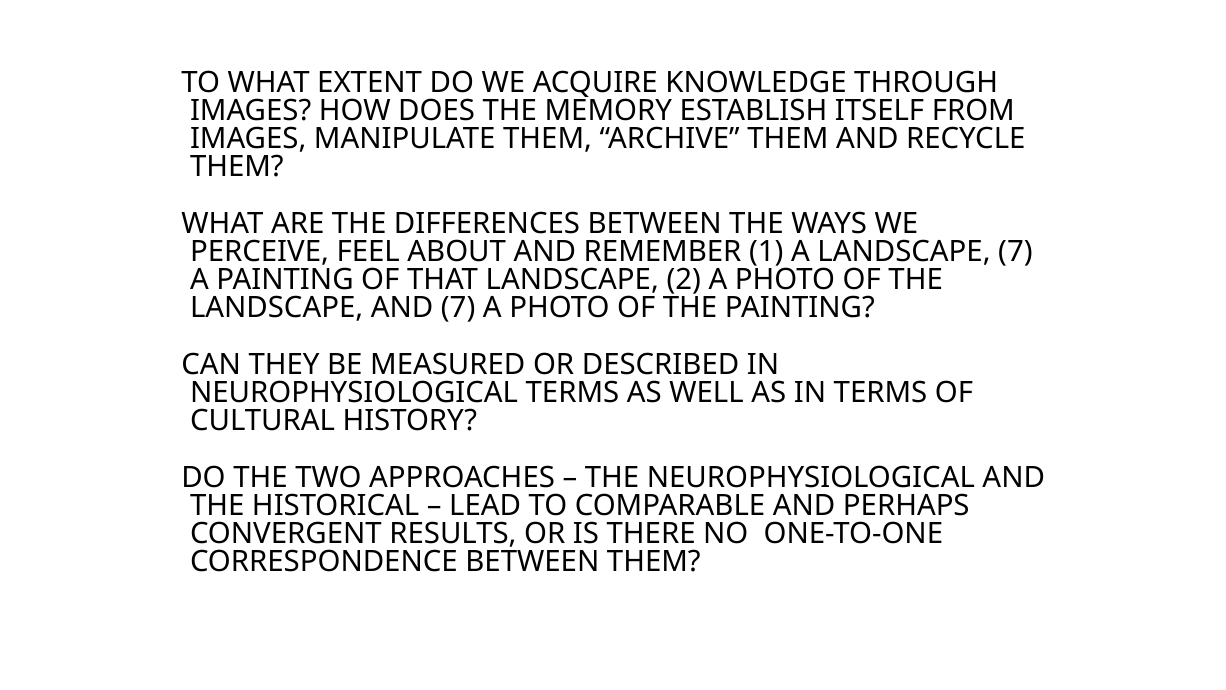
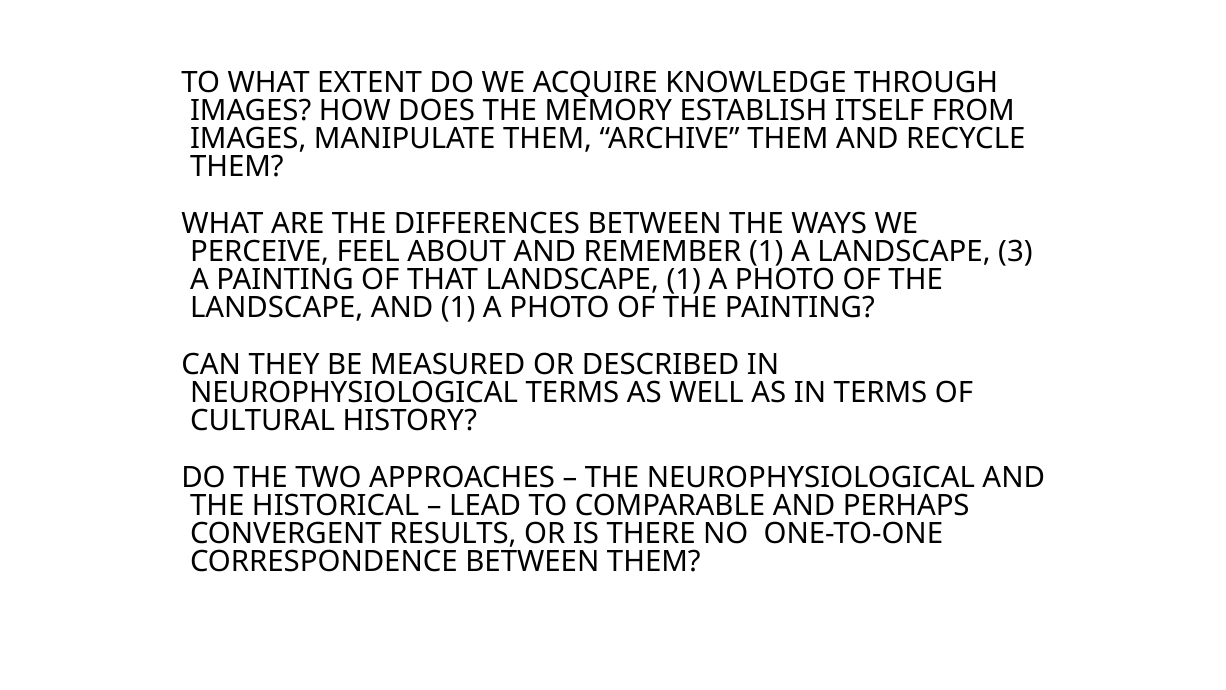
LANDSCAPE 7: 7 -> 3 (1015, 251)
LANDSCAPE 2: 2 -> 1 (684, 280)
AND 7: 7 -> 1 (458, 308)
